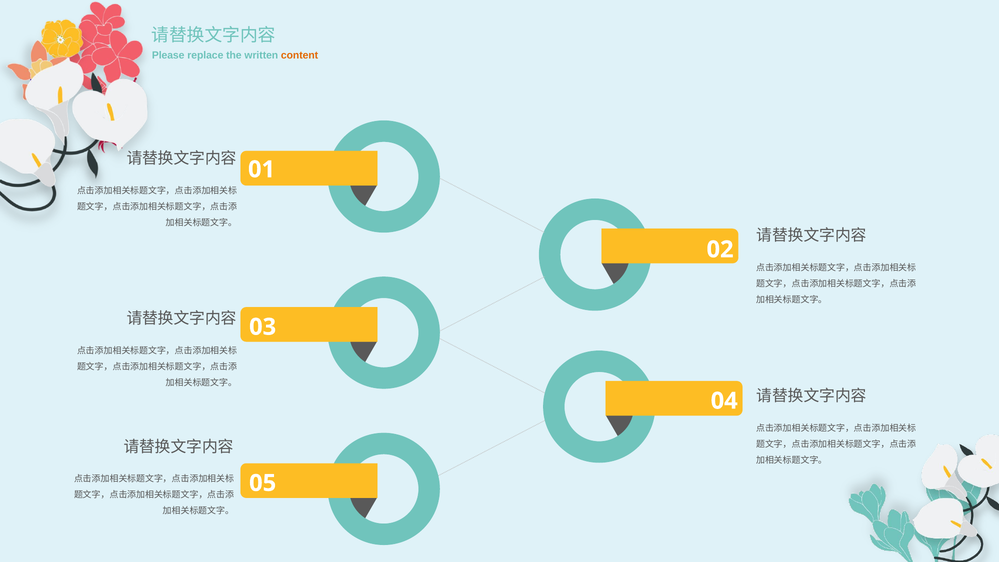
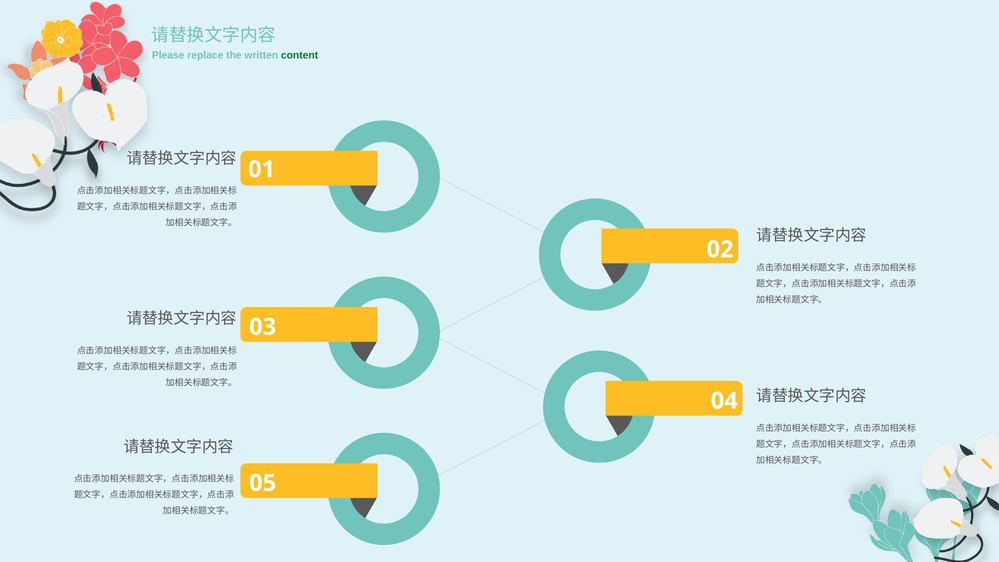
content colour: orange -> green (300, 55)
